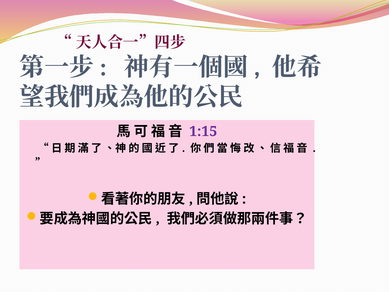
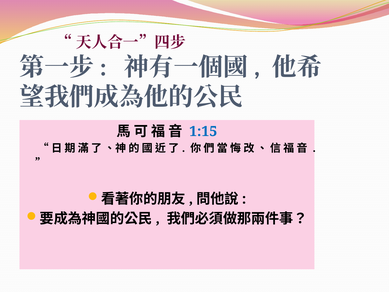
1:15 colour: purple -> blue (203, 131)
